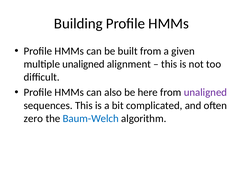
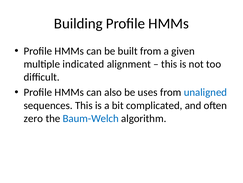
multiple unaligned: unaligned -> indicated (83, 64)
here: here -> uses (148, 92)
unaligned colour: purple -> blue (205, 92)
